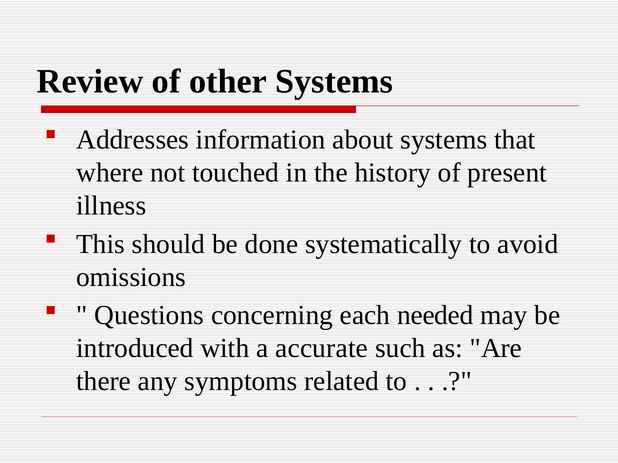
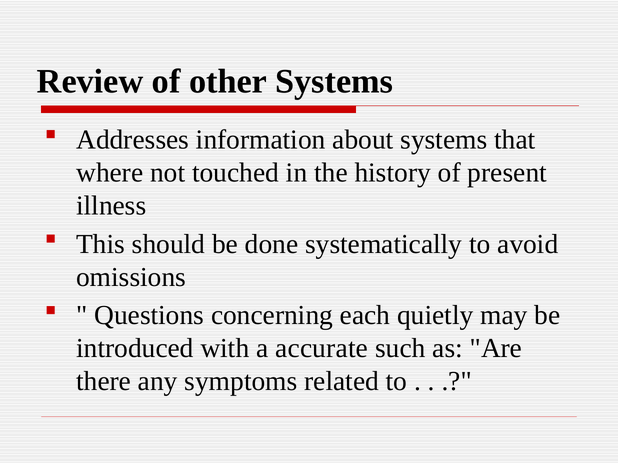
needed: needed -> quietly (435, 316)
